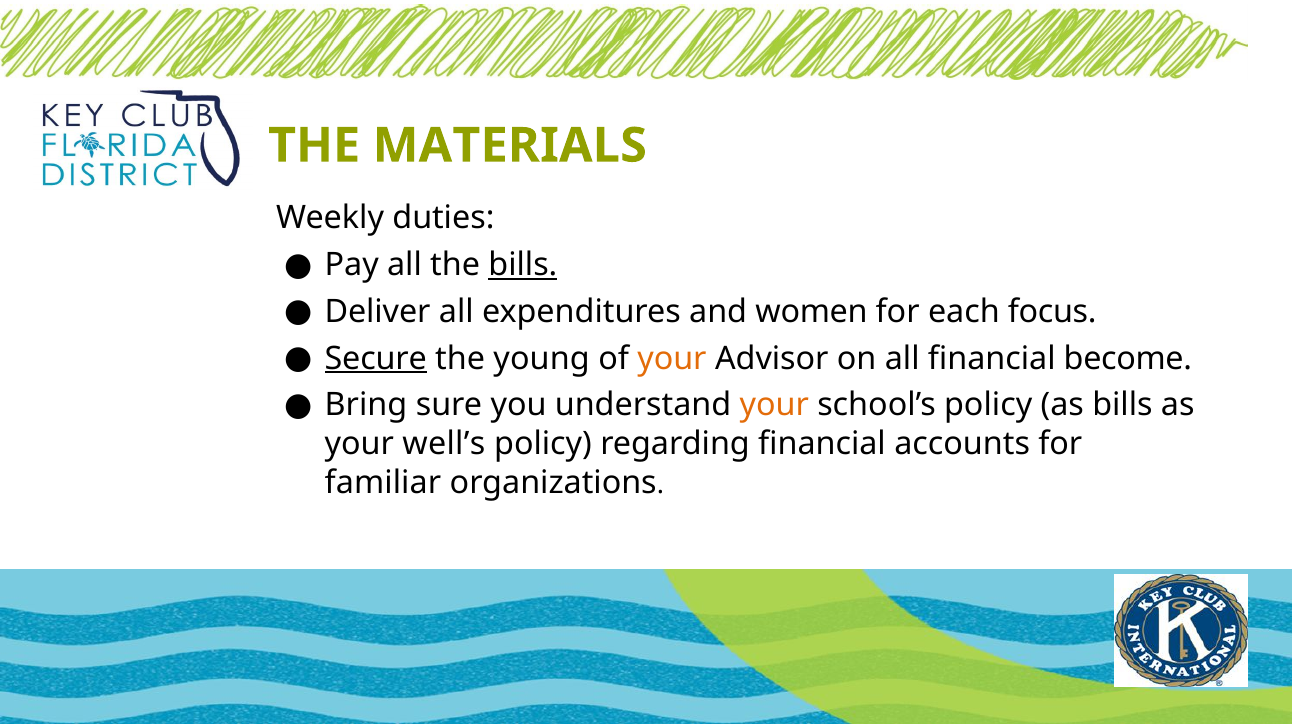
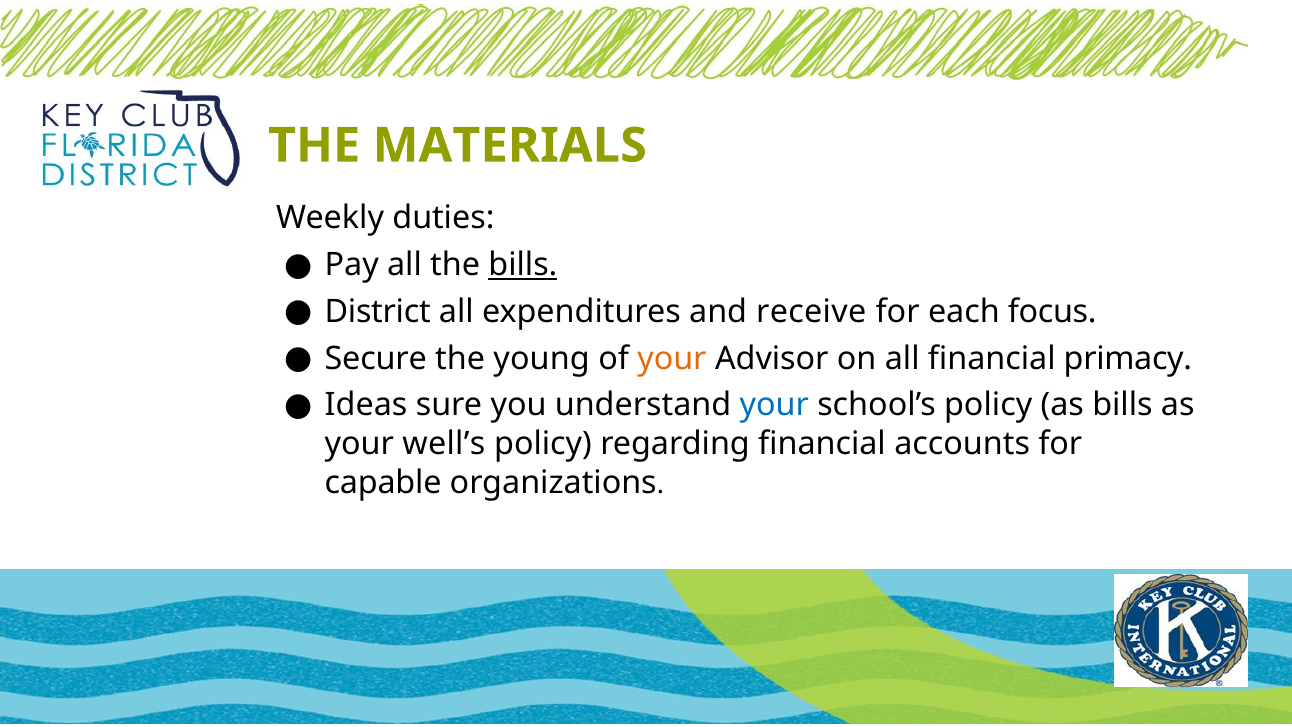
Deliver: Deliver -> District (378, 311)
women: women -> receive (811, 311)
Secure underline: present -> none (376, 358)
become: become -> primacy (1128, 358)
Bring: Bring -> Ideas (366, 405)
your colour: orange -> blue (774, 405)
familiar: familiar -> capable (383, 483)
